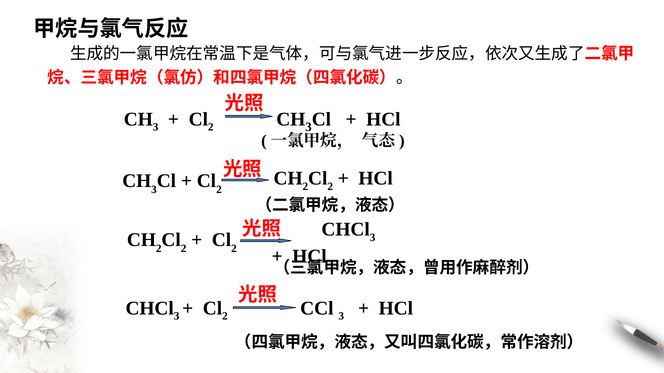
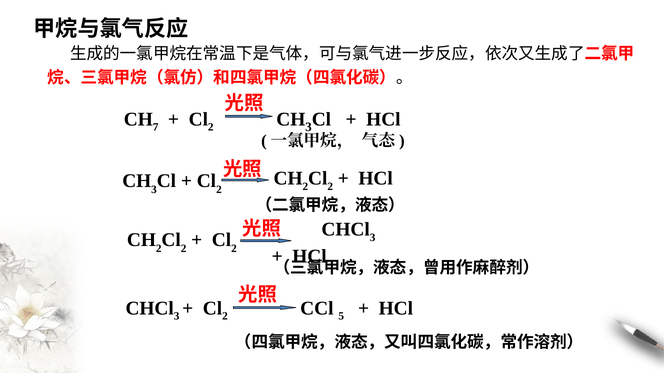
3: 3 -> 7 (156, 127)
CCl 3: 3 -> 5 (341, 316)
